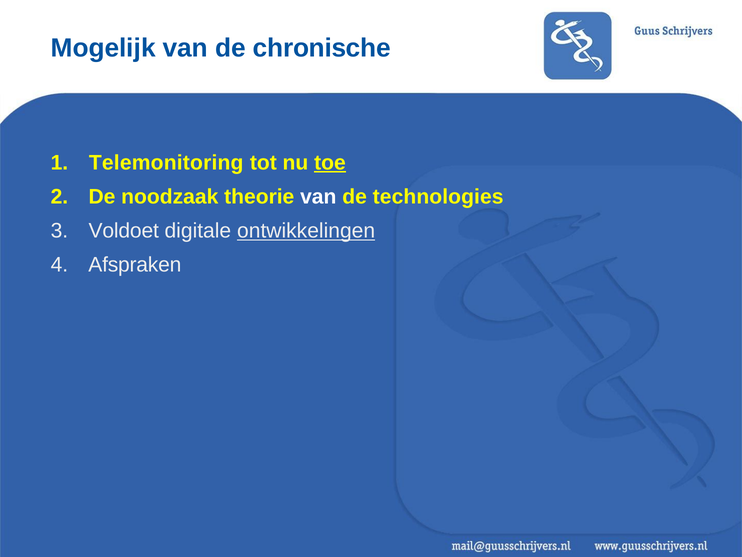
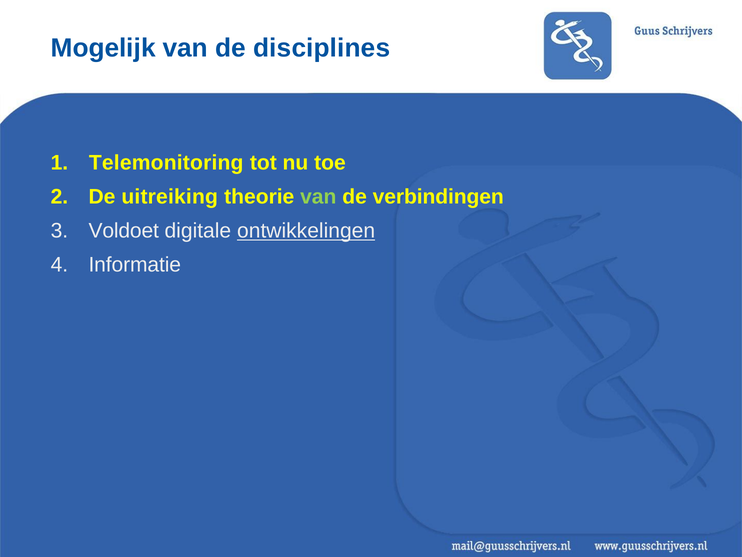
chronische: chronische -> disciplines (322, 48)
toe underline: present -> none (330, 163)
noodzaak: noodzaak -> uitreiking (170, 197)
van colour: white -> light green (318, 197)
technologies: technologies -> verbindingen (438, 197)
Afspraken: Afspraken -> Informatie (135, 265)
